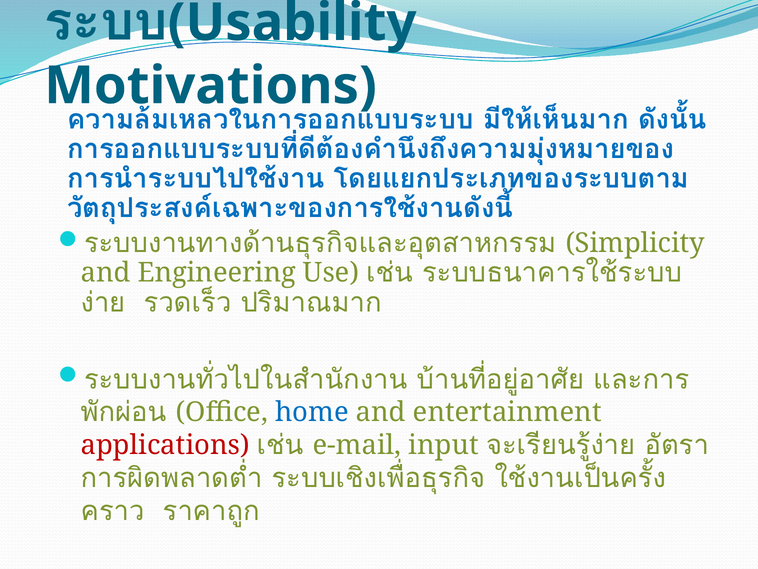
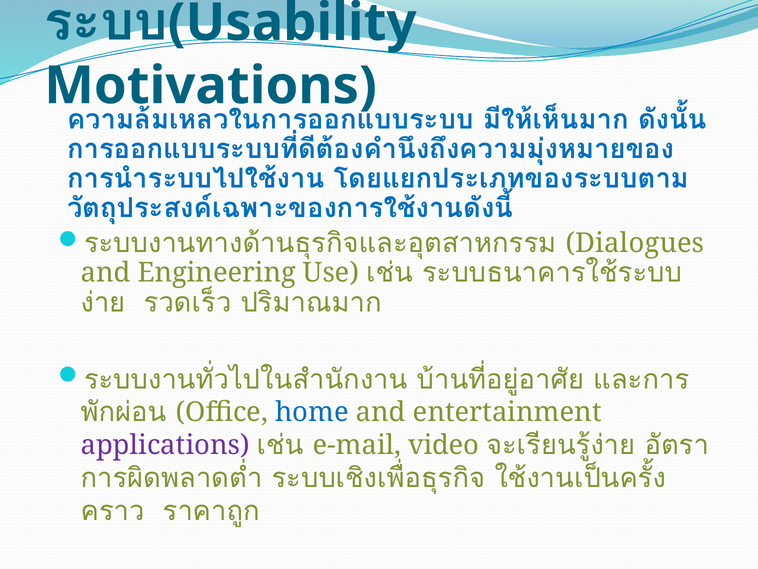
Simplicity: Simplicity -> Dialogues (635, 243)
applications colour: red -> purple (165, 445)
input: input -> video (444, 445)
